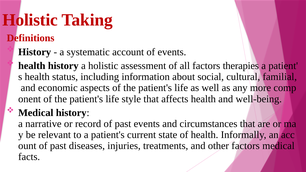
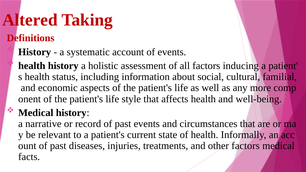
Holistic: Holistic -> Altered (30, 20)
therapies: therapies -> inducing (241, 66)
